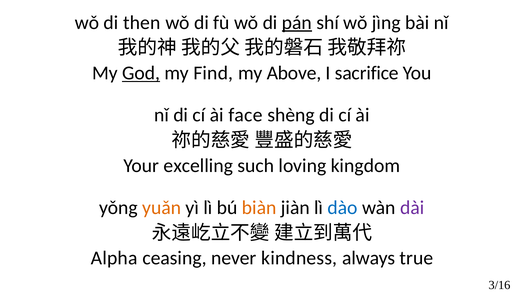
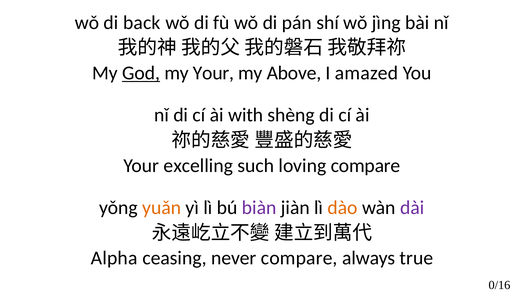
then: then -> back (142, 23)
pán underline: present -> none (297, 23)
my Find: Find -> Your (213, 73)
sacrifice: sacrifice -> amazed (367, 73)
face: face -> with (246, 115)
loving kingdom: kingdom -> compare (366, 165)
biàn colour: orange -> purple (259, 208)
dào colour: blue -> orange (343, 208)
never kindness: kindness -> compare (299, 258)
3/16: 3/16 -> 0/16 (499, 285)
